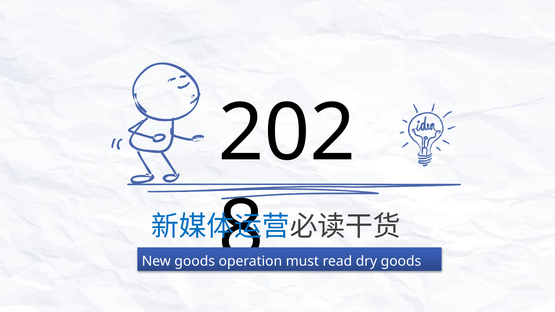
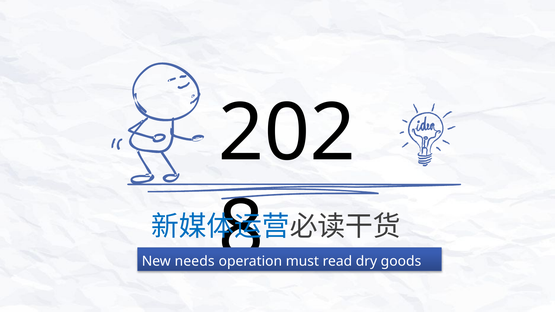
New goods: goods -> needs (195, 262)
